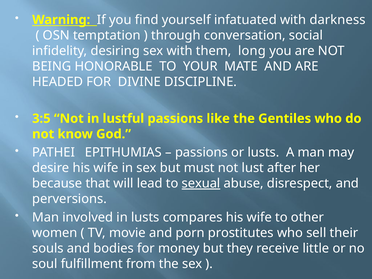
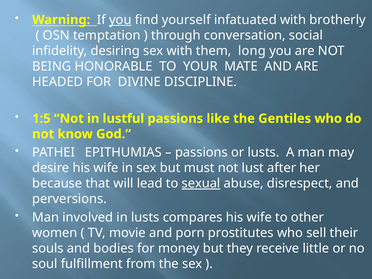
you underline: none -> present (120, 20)
darkness: darkness -> brotherly (338, 20)
3:5: 3:5 -> 1:5 (41, 119)
